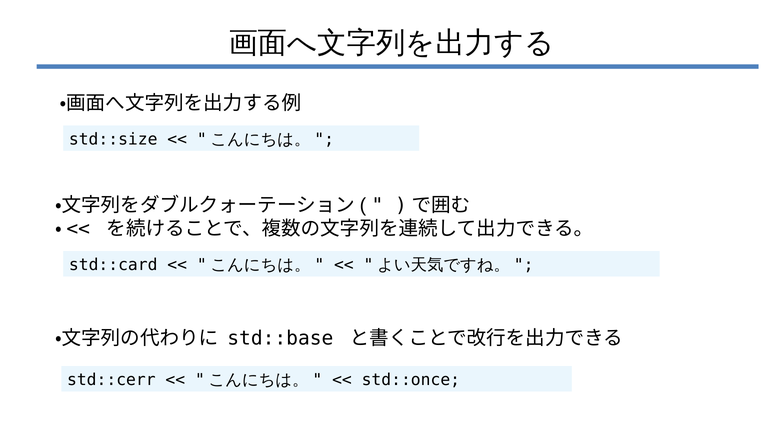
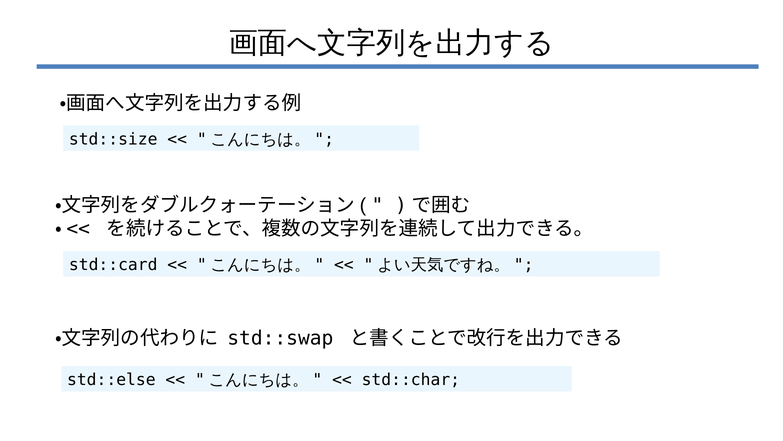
std::base: std::base -> std::swap (280, 338)
std::cerr: std::cerr -> std::else (111, 379)
std::once: std::once -> std::char (411, 379)
